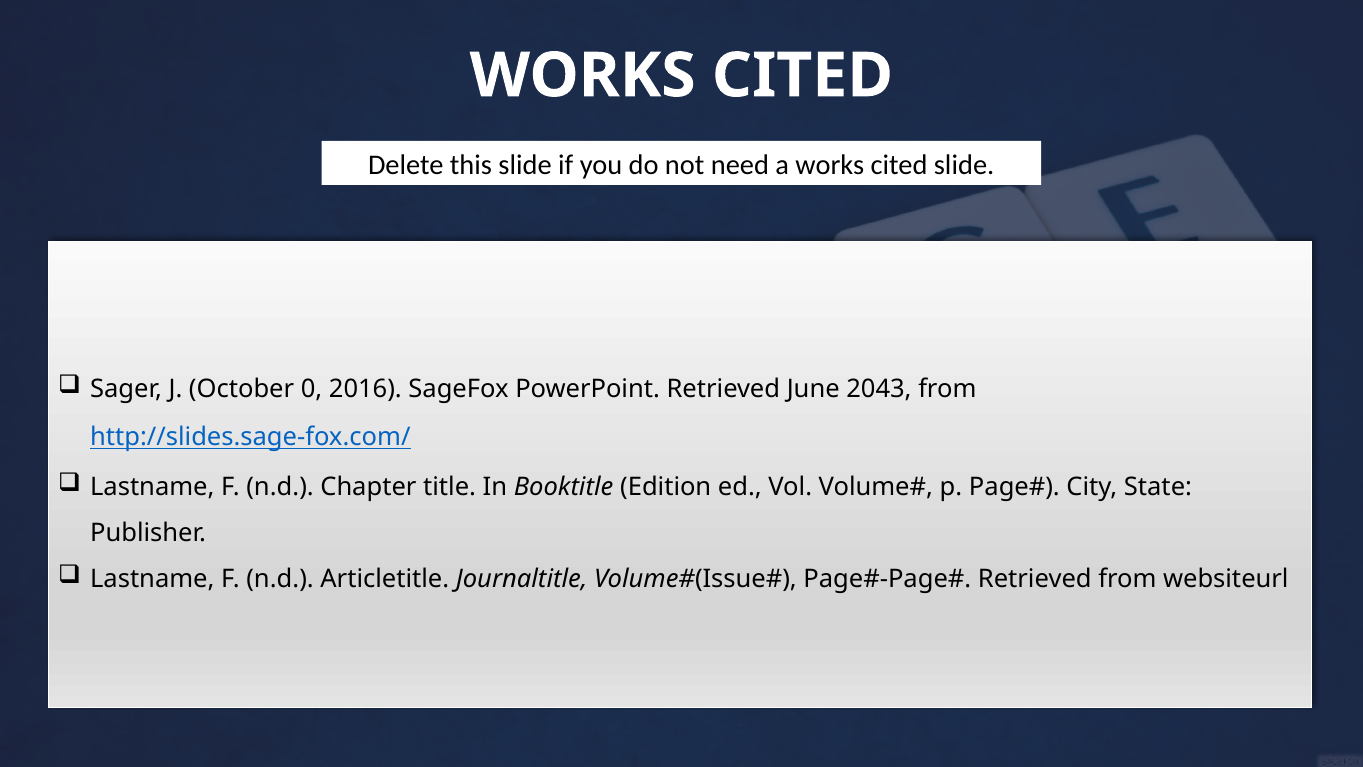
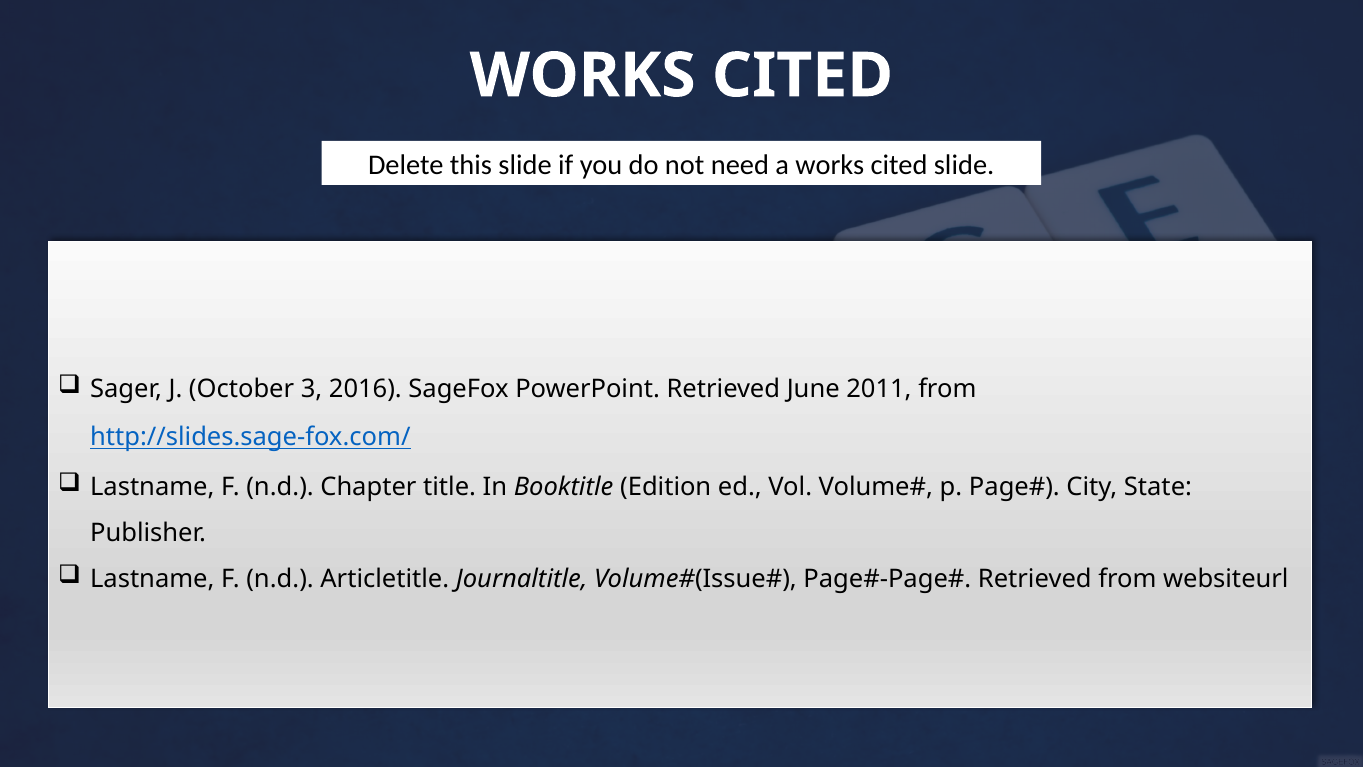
0: 0 -> 3 (312, 389)
2043: 2043 -> 2011 (879, 389)
